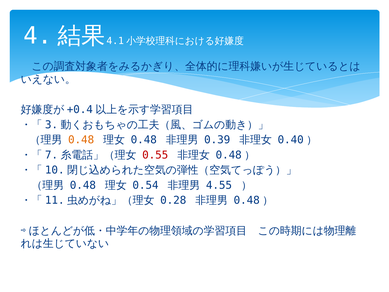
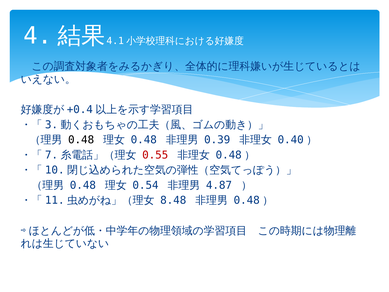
0.48 colour: orange -> black (81, 140)
4.55: 4.55 -> 4.87 (219, 185)
0.28: 0.28 -> 8.48 (173, 200)
